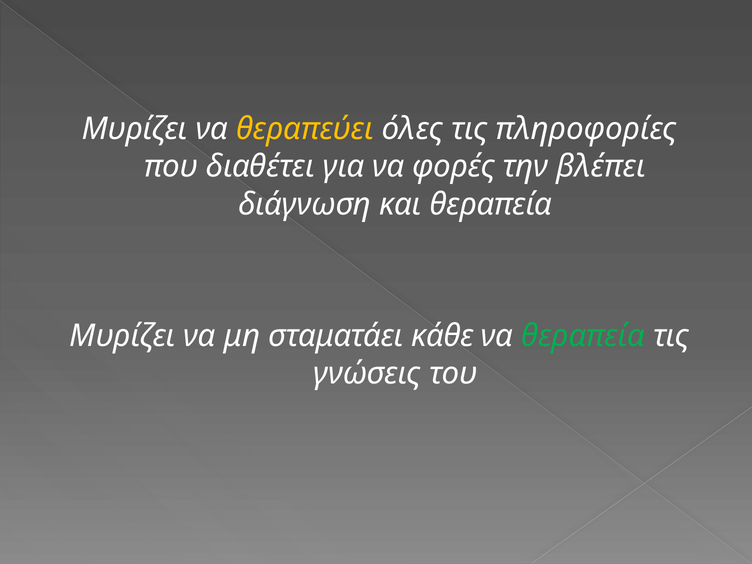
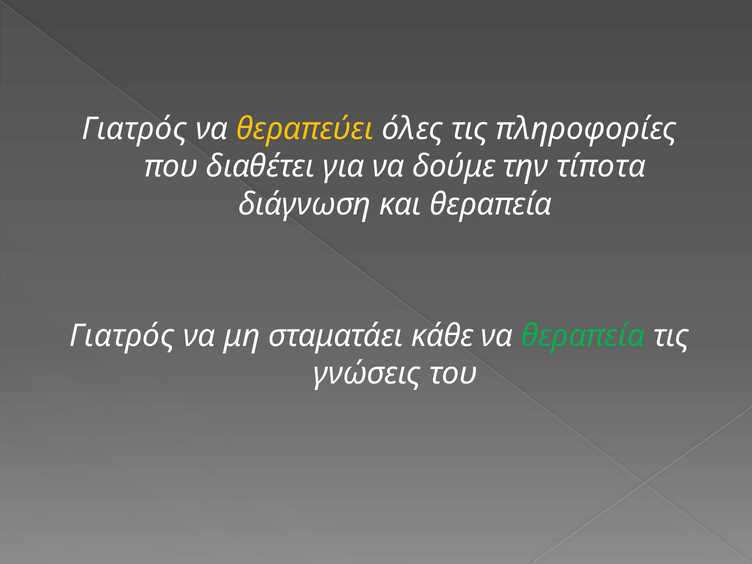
Μυρίζει: Μυρίζει -> Γιατρός (134, 129)
φορές: φορές -> δούμε (454, 167)
βλέπει: βλέπει -> τίποτα (601, 167)
Μυρίζει: Μυρίζει -> Γιατρός (122, 336)
